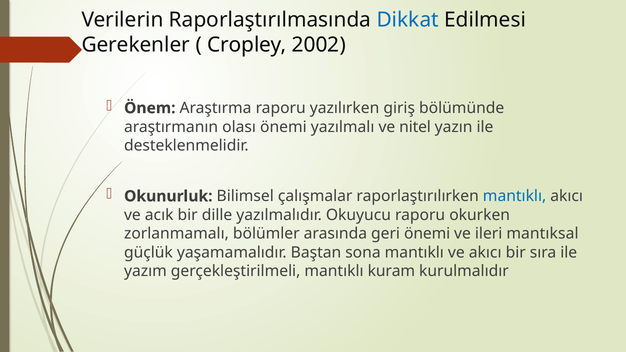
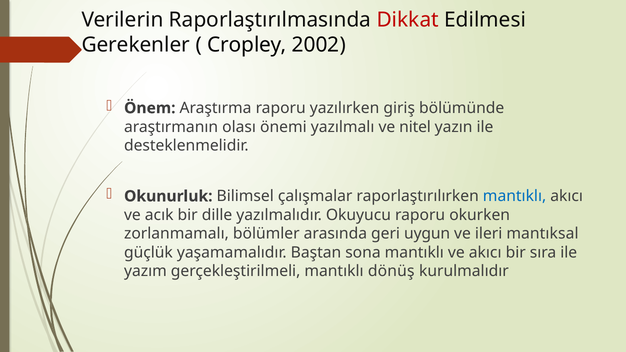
Dikkat colour: blue -> red (408, 20)
geri önemi: önemi -> uygun (427, 234)
kuram: kuram -> dönüş (391, 271)
